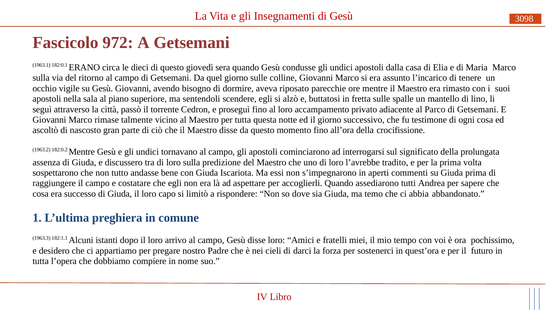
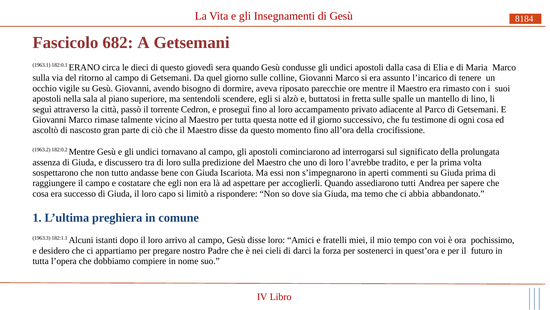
3098: 3098 -> 8184 (524, 19)
972: 972 -> 682 (118, 43)
